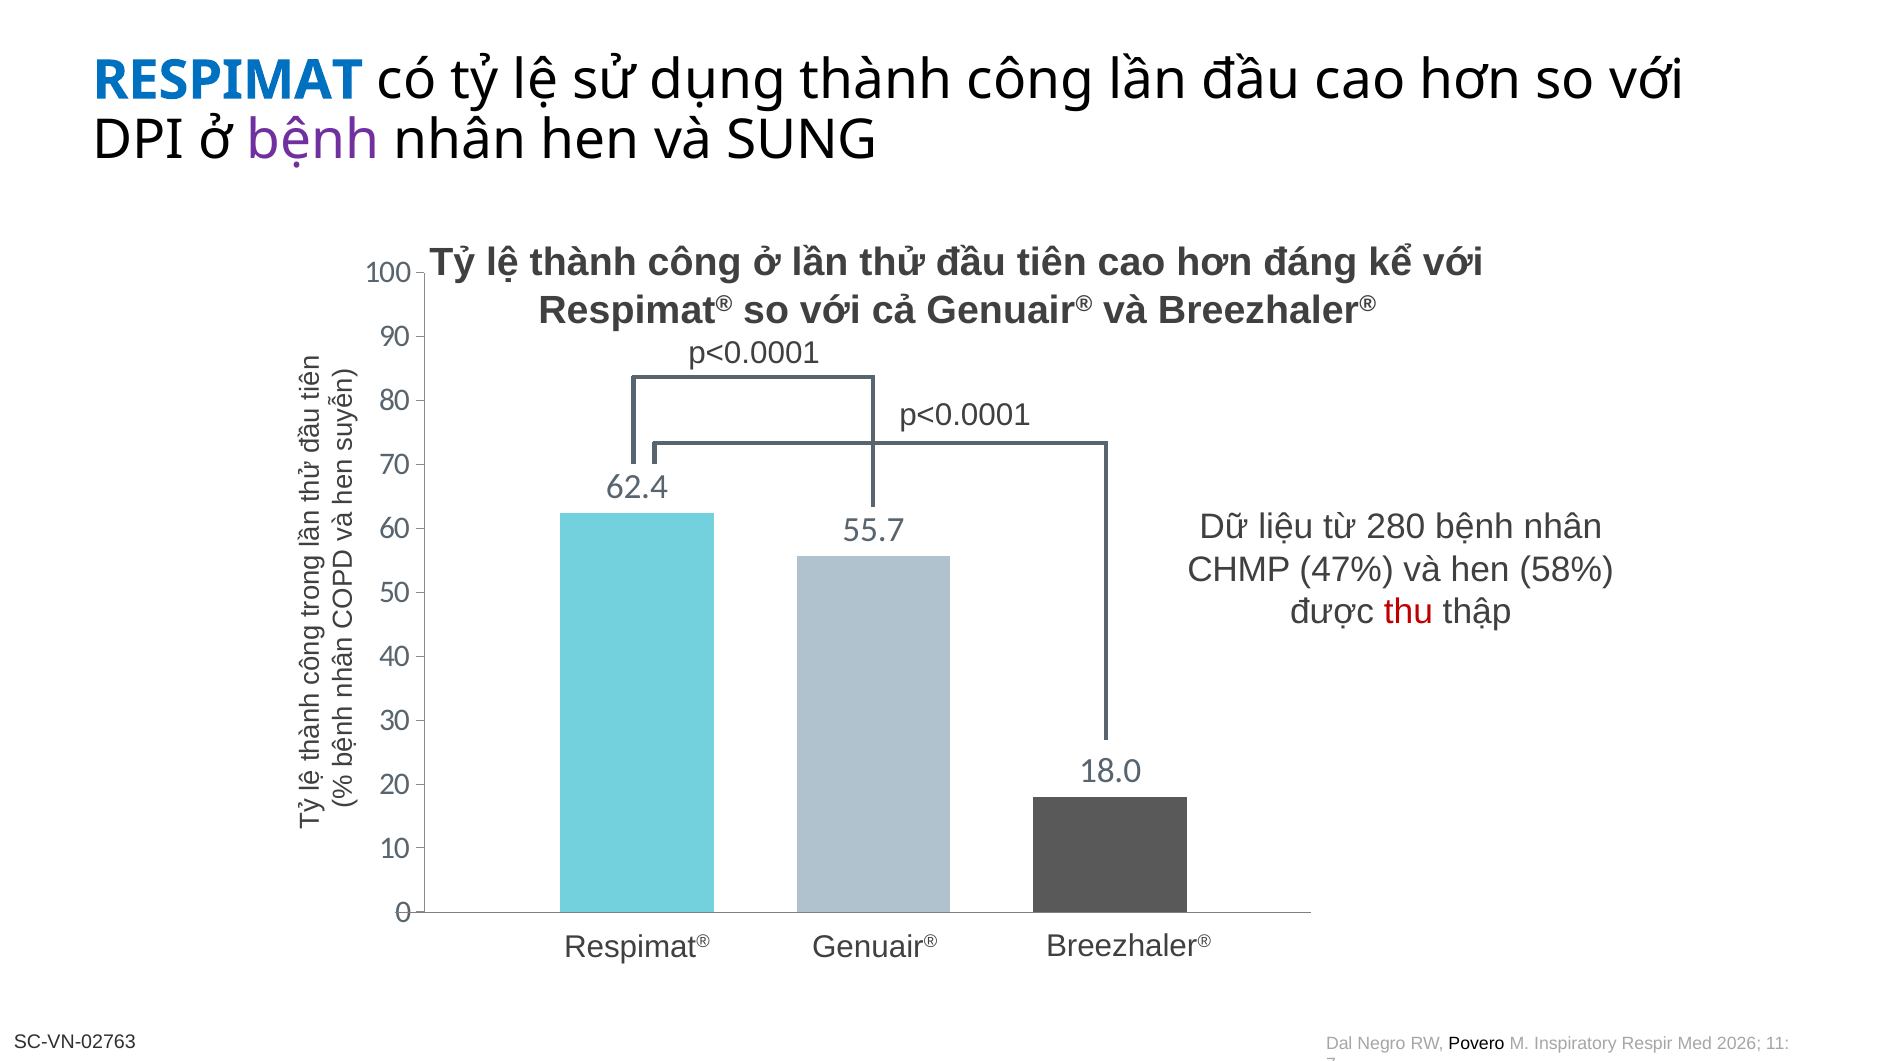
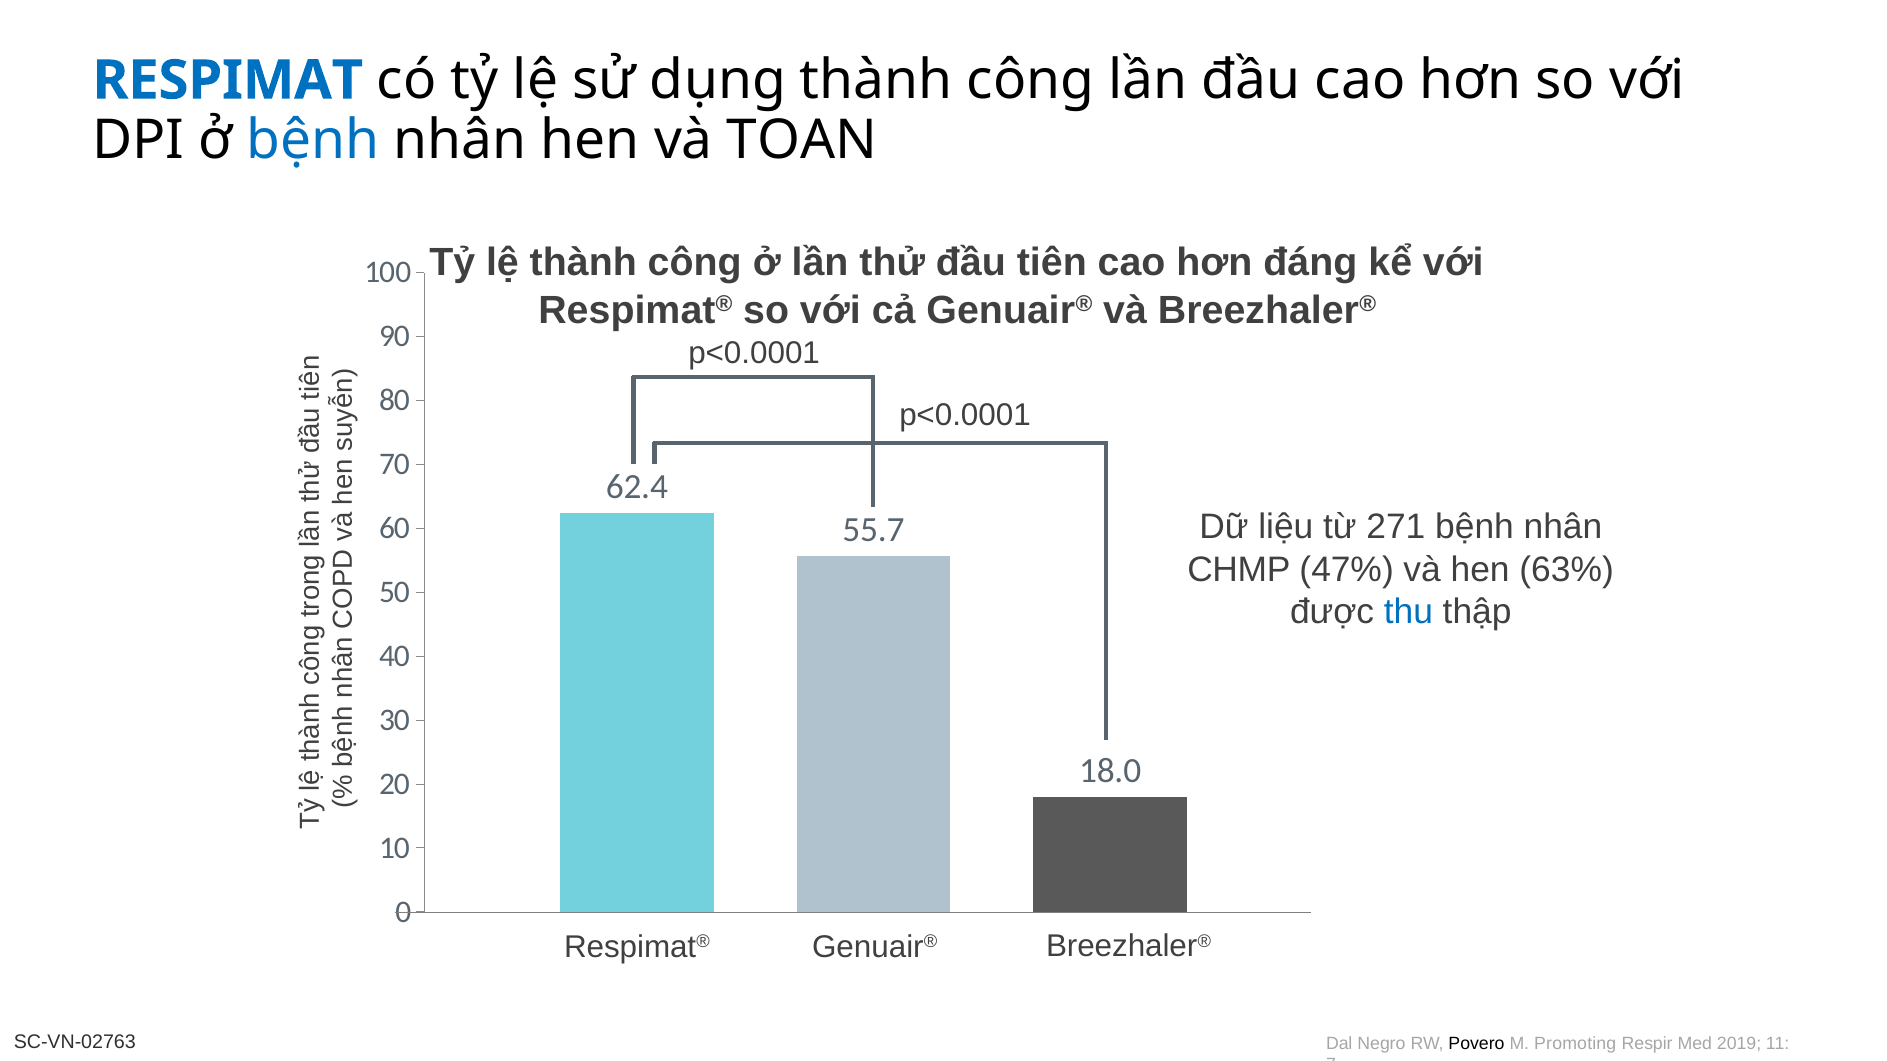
bệnh colour: purple -> blue (313, 140)
SUNG: SUNG -> TOAN (802, 140)
280: 280 -> 271 (1396, 527)
58%: 58% -> 63% (1567, 570)
thu colour: red -> blue (1408, 612)
Inspiratory: Inspiratory -> Promoting (1575, 1044)
2026: 2026 -> 2019 (1739, 1044)
